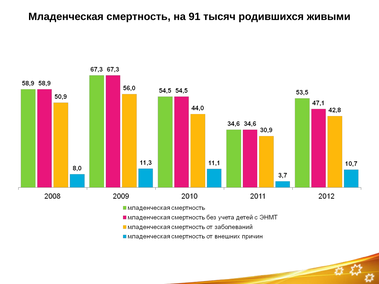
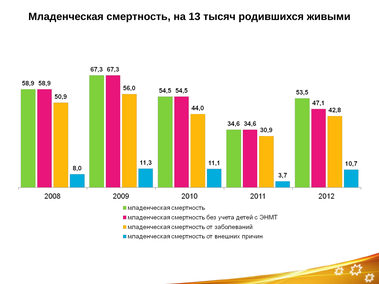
91: 91 -> 13 (195, 17)
